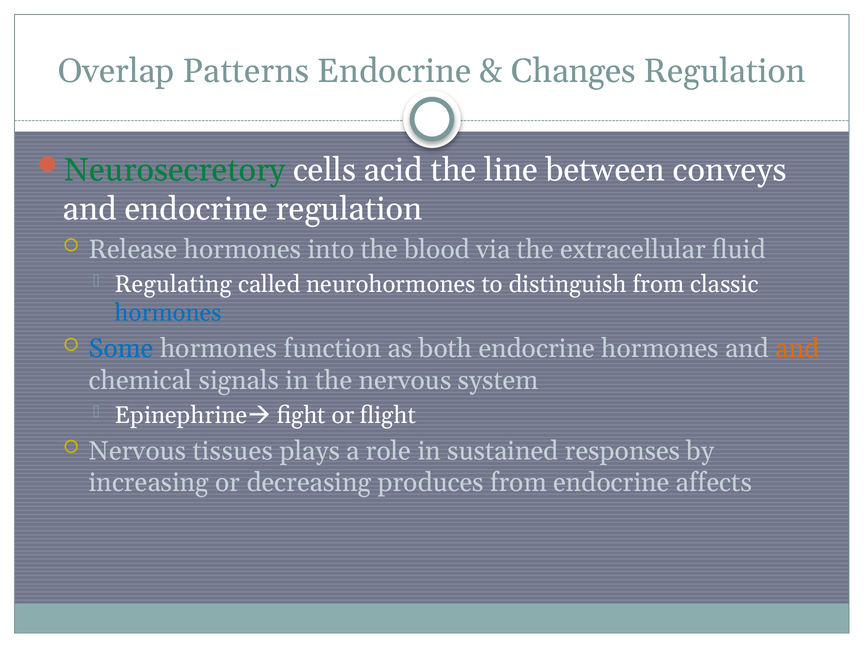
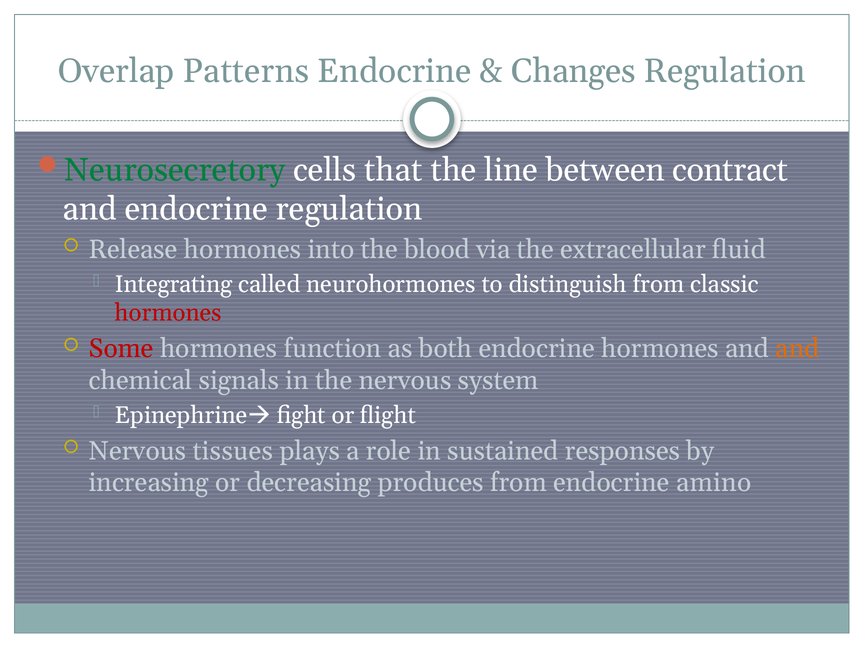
acid: acid -> that (393, 170)
conveys: conveys -> contract (730, 170)
Regulating: Regulating -> Integrating (174, 284)
hormones colour: blue -> red (168, 313)
Some colour: blue -> red (121, 349)
affects: affects -> amino (714, 483)
